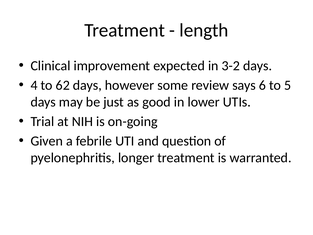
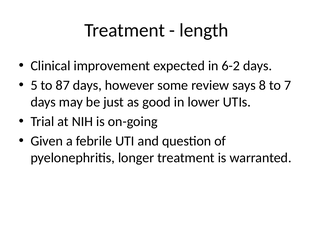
3-2: 3-2 -> 6-2 (231, 66)
4: 4 -> 5 (34, 85)
62: 62 -> 87 (63, 85)
6: 6 -> 8 (262, 85)
5: 5 -> 7 (288, 85)
